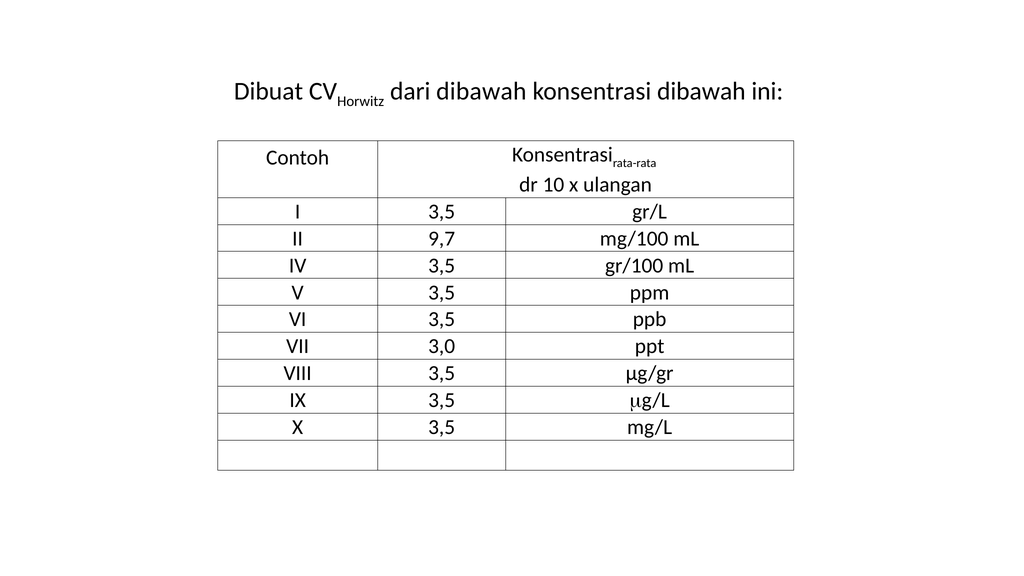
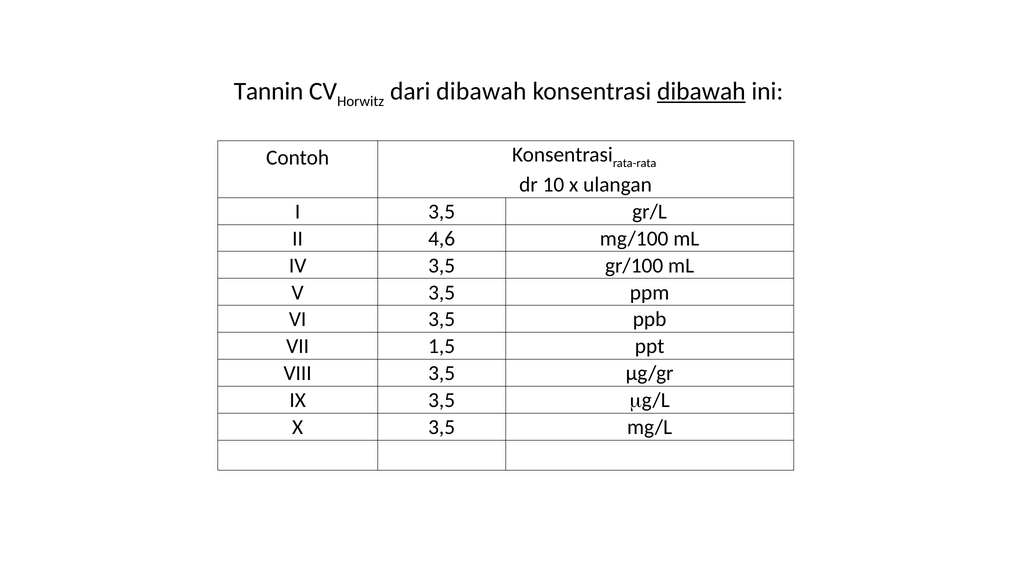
Dibuat: Dibuat -> Tannin (269, 91)
dibawah underline: none -> present (701, 91)
9,7: 9,7 -> 4,6 (442, 239)
3,0: 3,0 -> 1,5 (442, 346)
